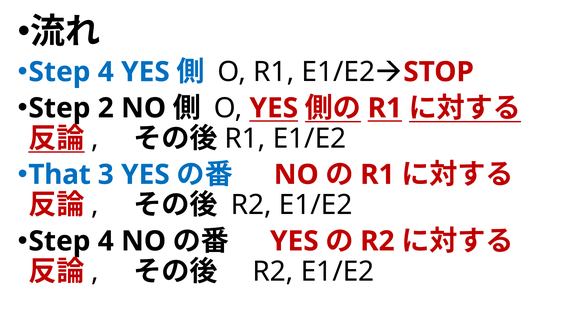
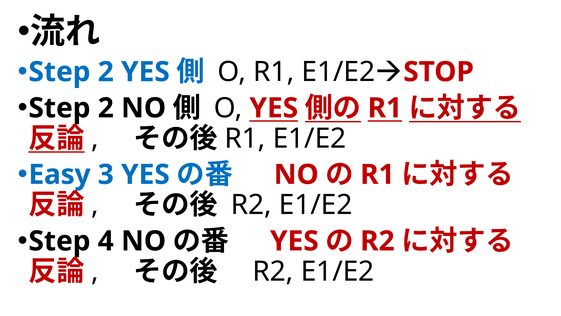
4: 4 -> 2 (106, 72)
That: That -> Easy (60, 174)
